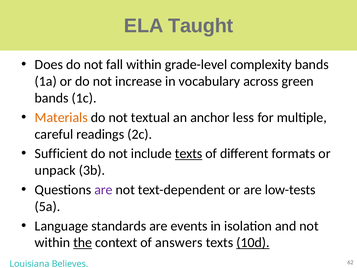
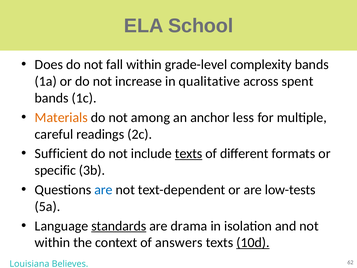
Taught: Taught -> School (201, 26)
vocabulary: vocabulary -> qualitative (209, 81)
green: green -> spent (298, 81)
textual: textual -> among (150, 117)
unpack: unpack -> specific (55, 170)
are colour: purple -> blue (103, 190)
standards underline: none -> present (119, 226)
events: events -> drama (189, 226)
the underline: present -> none (83, 242)
